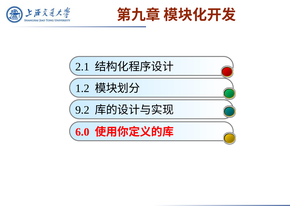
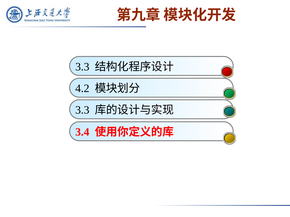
2.1: 2.1 -> 3.3 (82, 67)
1.2: 1.2 -> 4.2 (82, 89)
9.2: 9.2 -> 3.3 (82, 110)
6.0: 6.0 -> 3.4 (82, 132)
